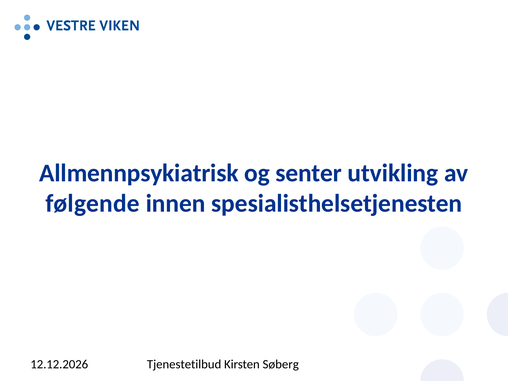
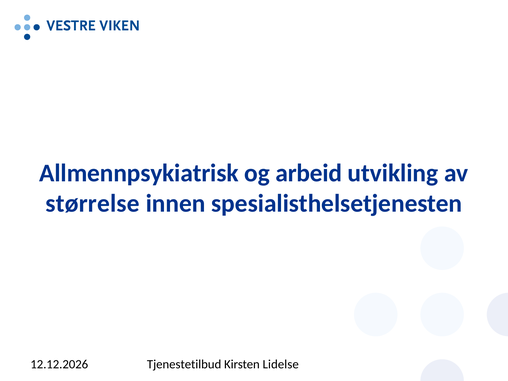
senter: senter -> arbeid (309, 173)
følgende: følgende -> størrelse (93, 203)
Søberg: Søberg -> Lidelse (281, 364)
